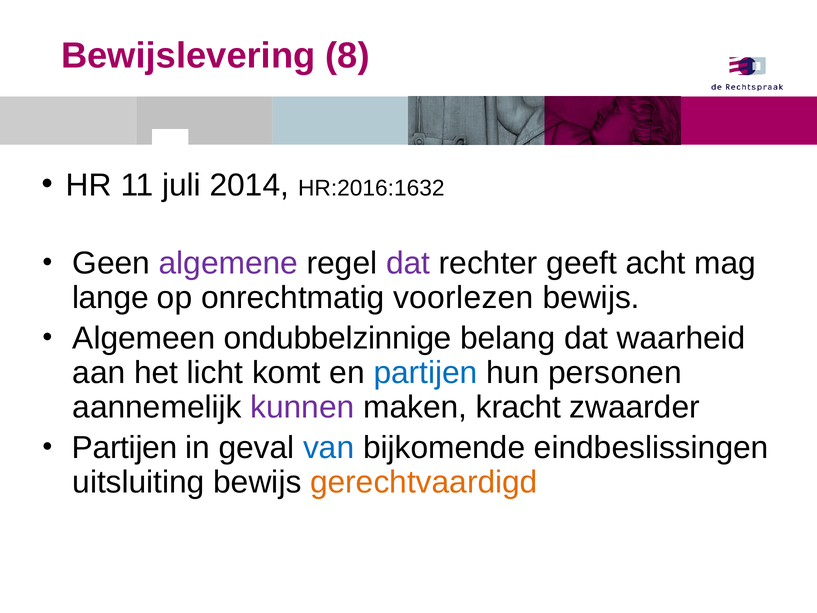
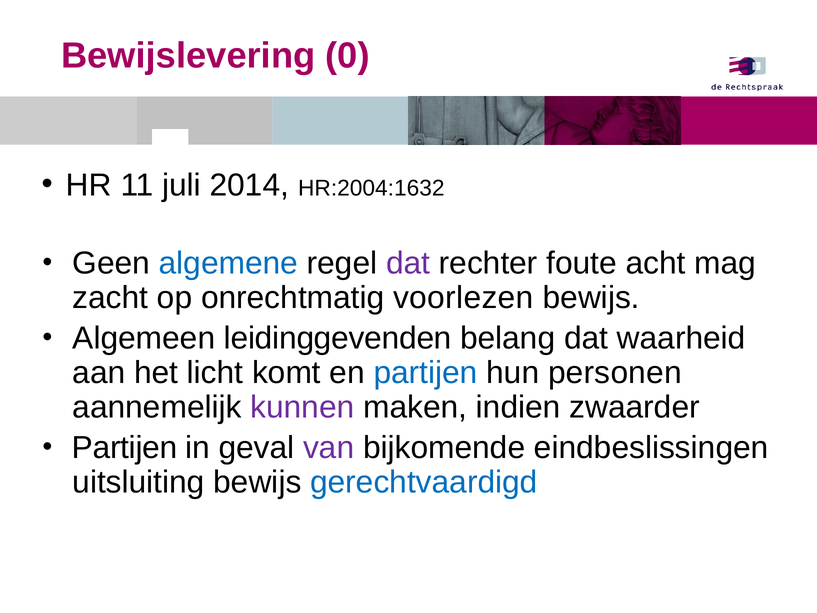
8: 8 -> 0 (348, 56)
HR:2016:1632: HR:2016:1632 -> HR:2004:1632 (371, 188)
algemene colour: purple -> blue (228, 263)
geeft: geeft -> foute (582, 263)
lange: lange -> zacht (110, 298)
ondubbelzinnige: ondubbelzinnige -> leidinggevenden (338, 338)
kracht: kracht -> indien (518, 407)
van colour: blue -> purple (329, 448)
gerechtvaardigd colour: orange -> blue (424, 482)
